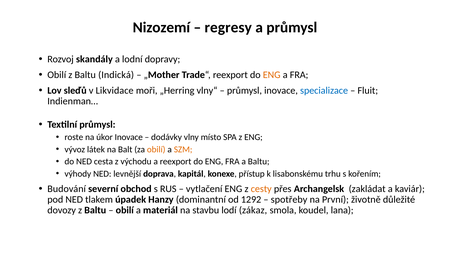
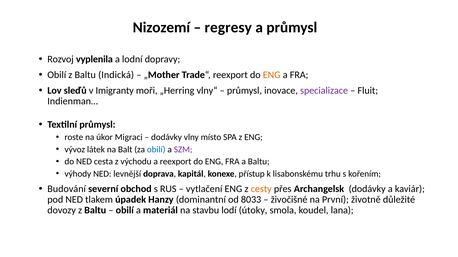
skandály: skandály -> vyplenila (94, 59)
Likvidace: Likvidace -> Imigranty (115, 91)
specializace colour: blue -> purple (324, 91)
úkor Inovace: Inovace -> Migraci (129, 138)
obilí colour: orange -> blue (156, 150)
SZM colour: orange -> purple (183, 150)
Archangelsk zakládat: zakládat -> dodávky (367, 189)
1292: 1292 -> 8033 (251, 200)
spotřeby: spotřeby -> živočišné (289, 200)
zákaz: zákaz -> útoky (253, 211)
